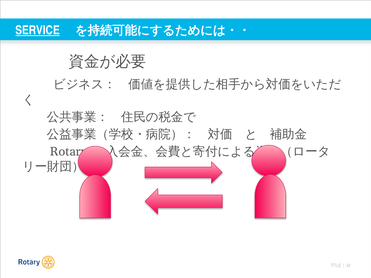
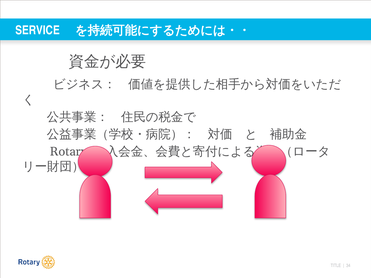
SERVICE underline: present -> none (38, 30)
